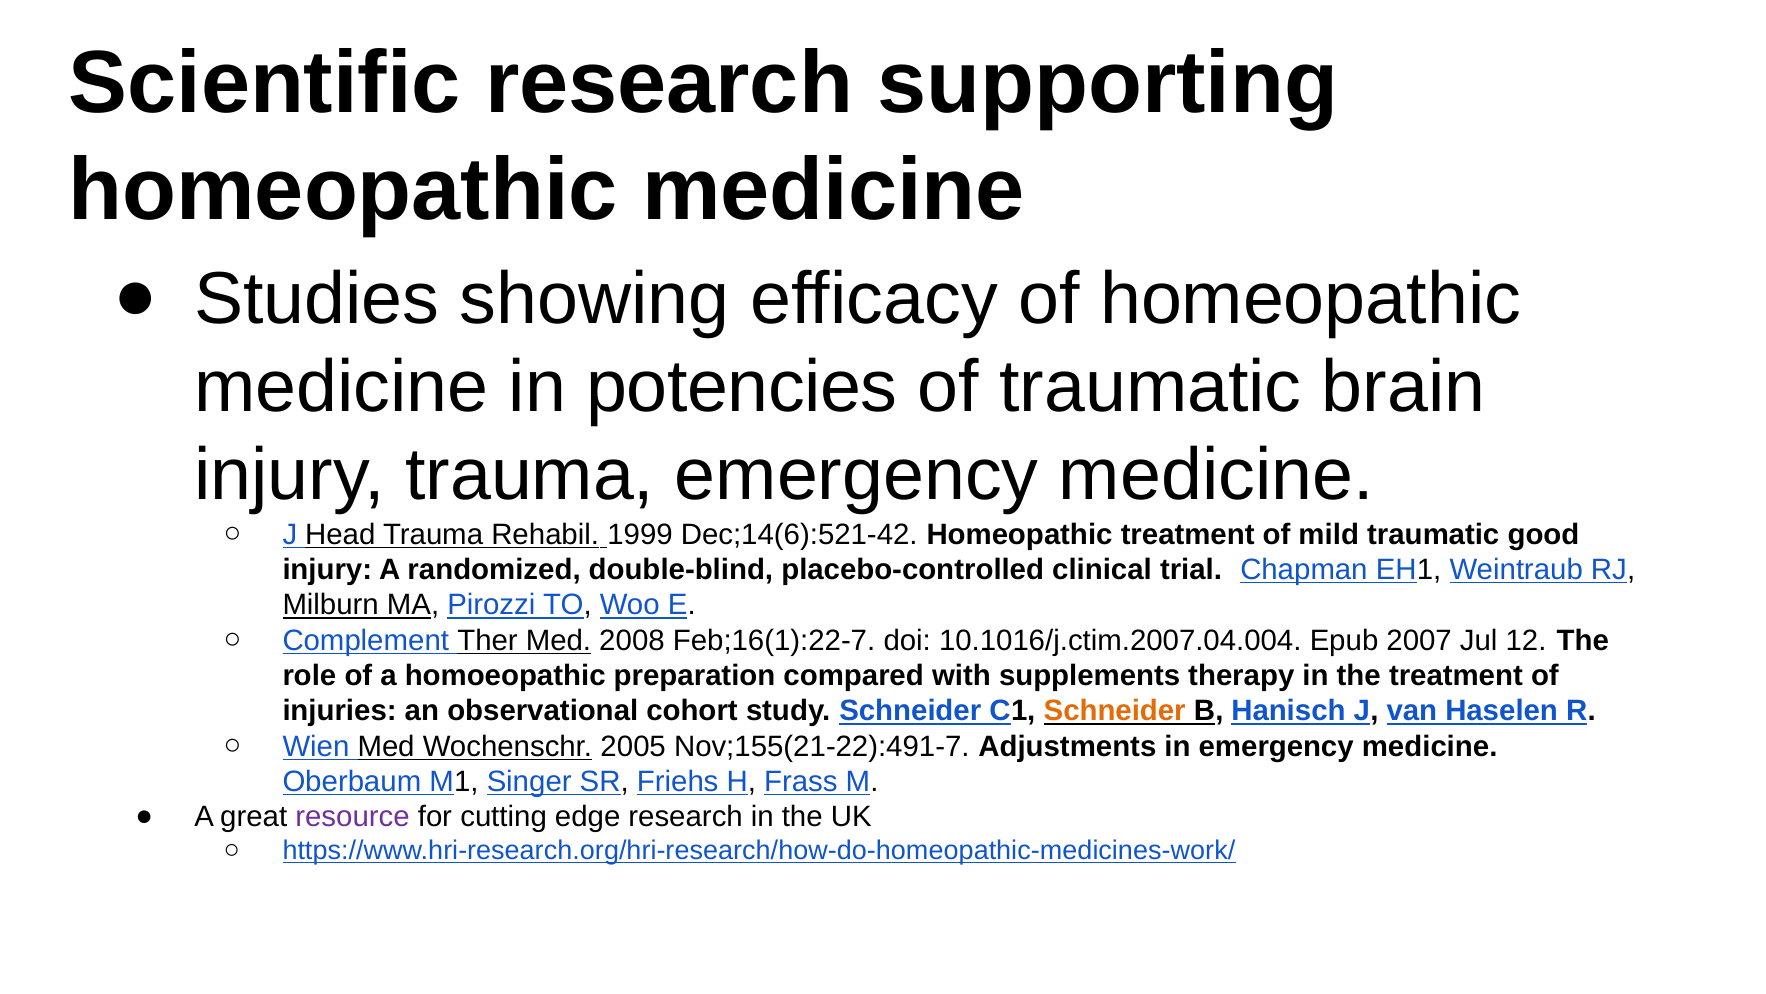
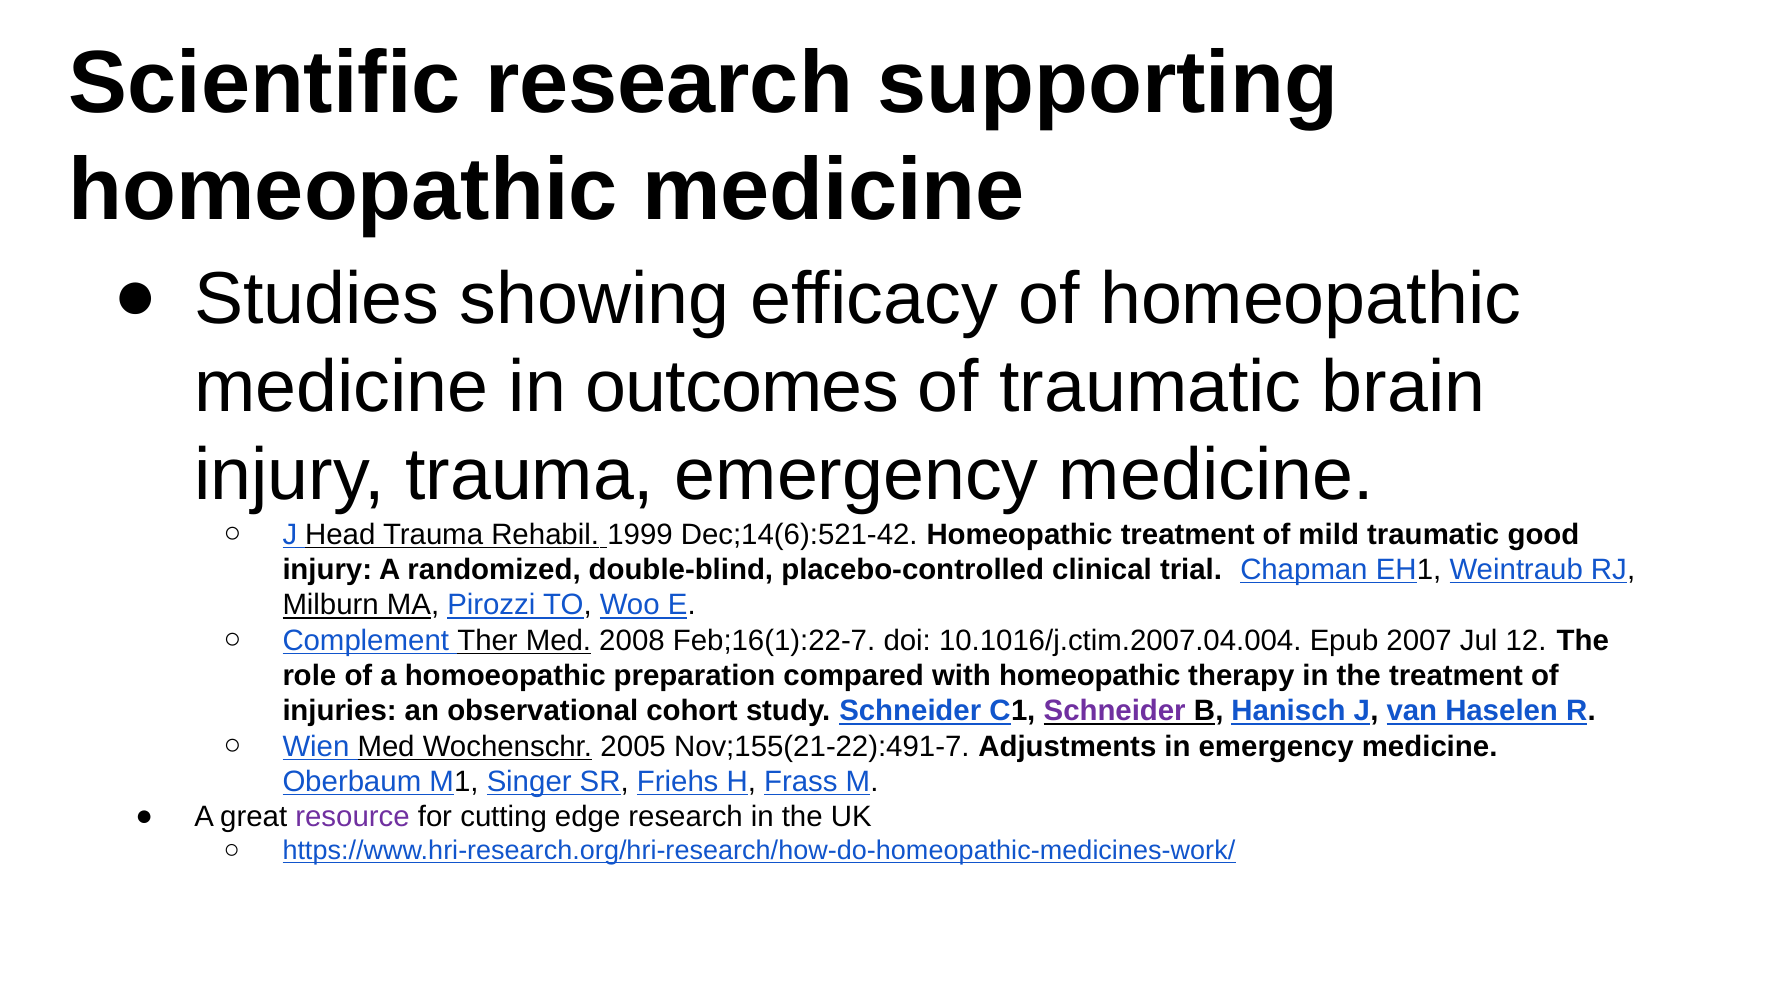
potencies: potencies -> outcomes (742, 387)
with supplements: supplements -> homeopathic (1090, 675)
Schneider colour: orange -> purple (1115, 711)
